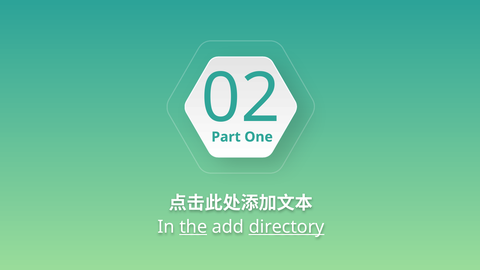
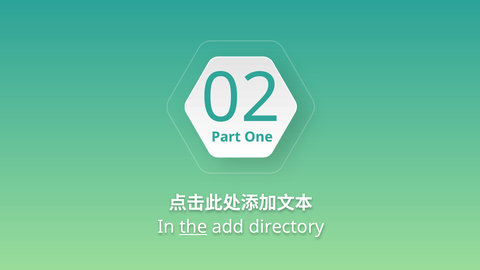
directory underline: present -> none (287, 227)
